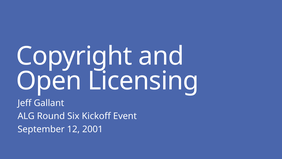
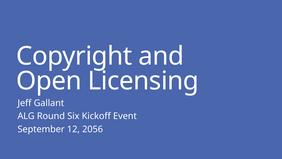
2001: 2001 -> 2056 (93, 129)
